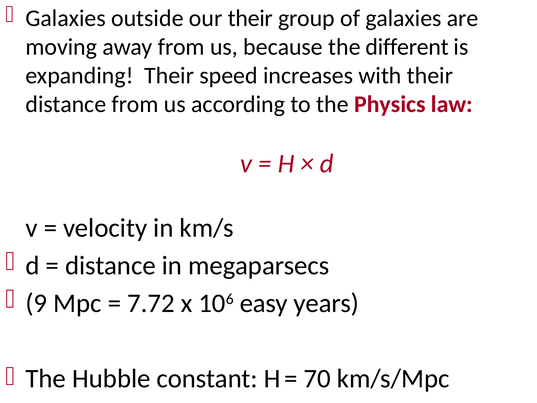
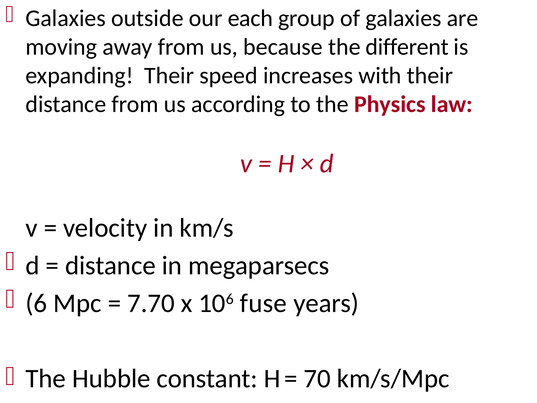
our their: their -> each (250, 18)
9: 9 -> 6 (36, 303)
7.72: 7.72 -> 7.70 (151, 303)
easy: easy -> fuse (263, 303)
